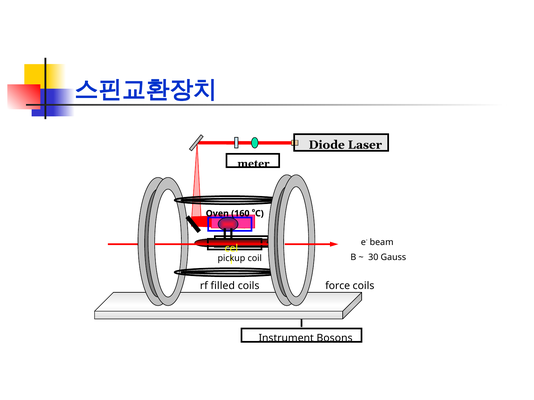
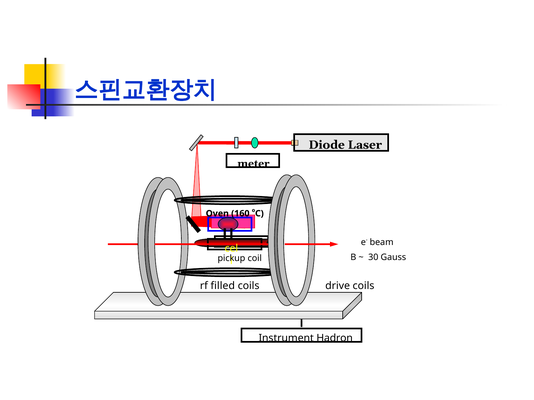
force: force -> drive (338, 286)
Bosons: Bosons -> Hadron (335, 339)
